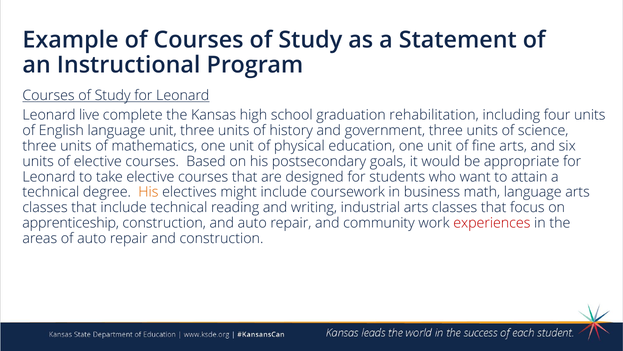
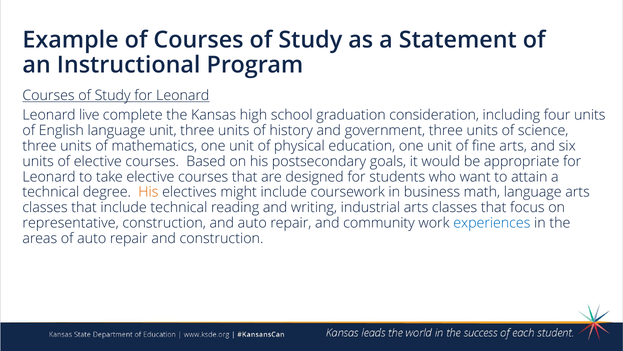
rehabilitation: rehabilitation -> consideration (434, 115)
apprenticeship: apprenticeship -> representative (71, 223)
experiences colour: red -> blue (492, 223)
